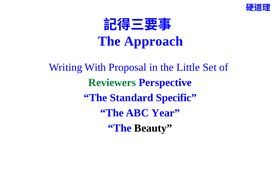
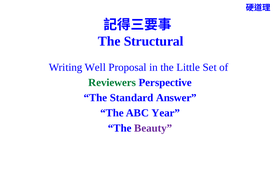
Approach: Approach -> Structural (154, 41)
With: With -> Well (95, 67)
Specific: Specific -> Answer (176, 98)
Beauty colour: black -> purple (153, 128)
